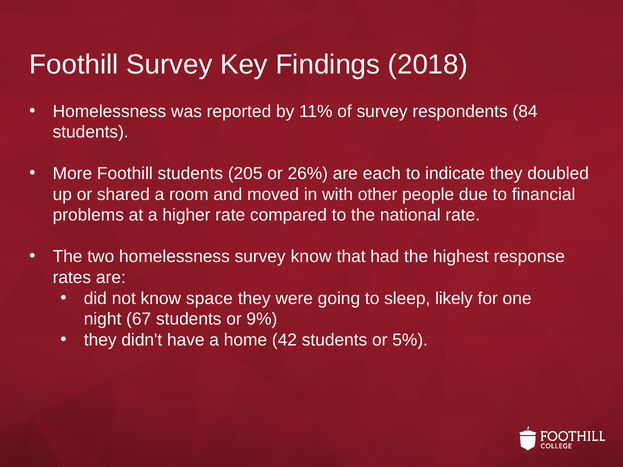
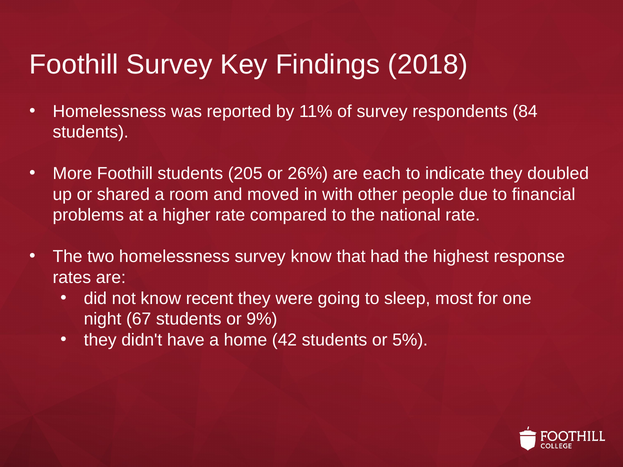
space: space -> recent (210, 298)
likely: likely -> most (454, 298)
